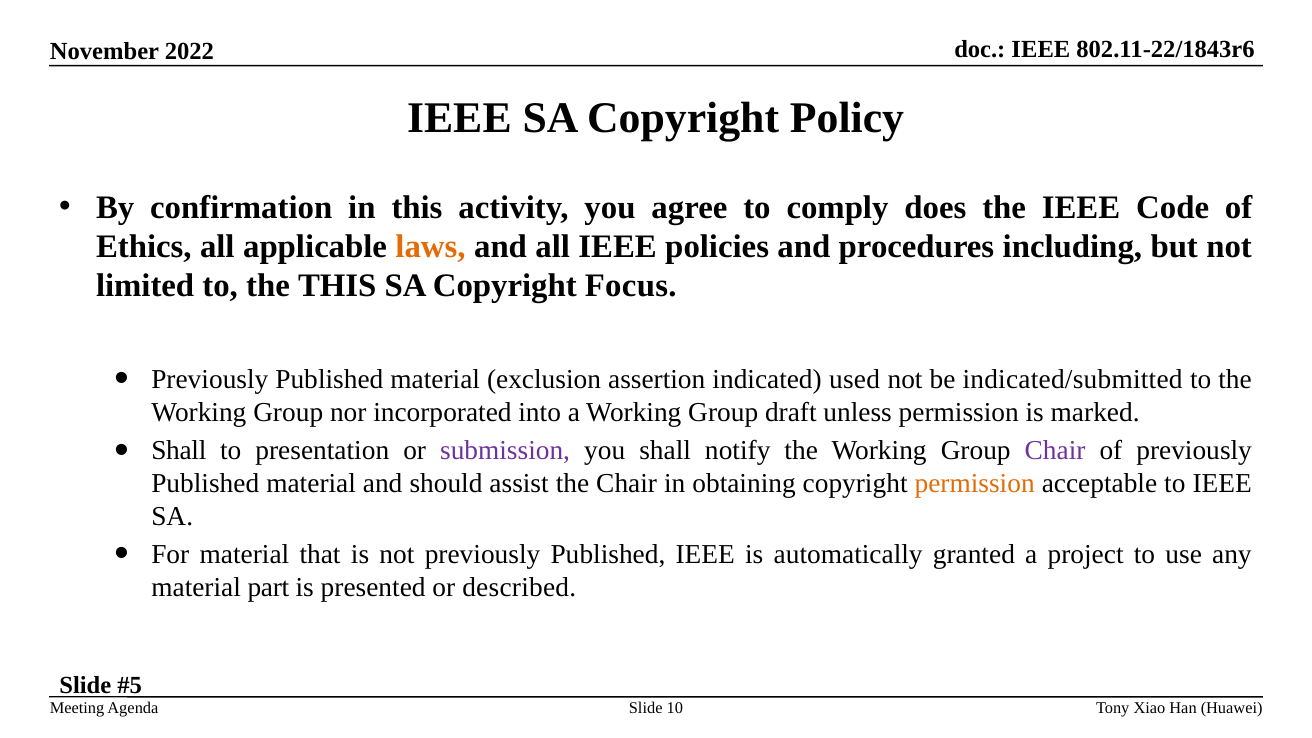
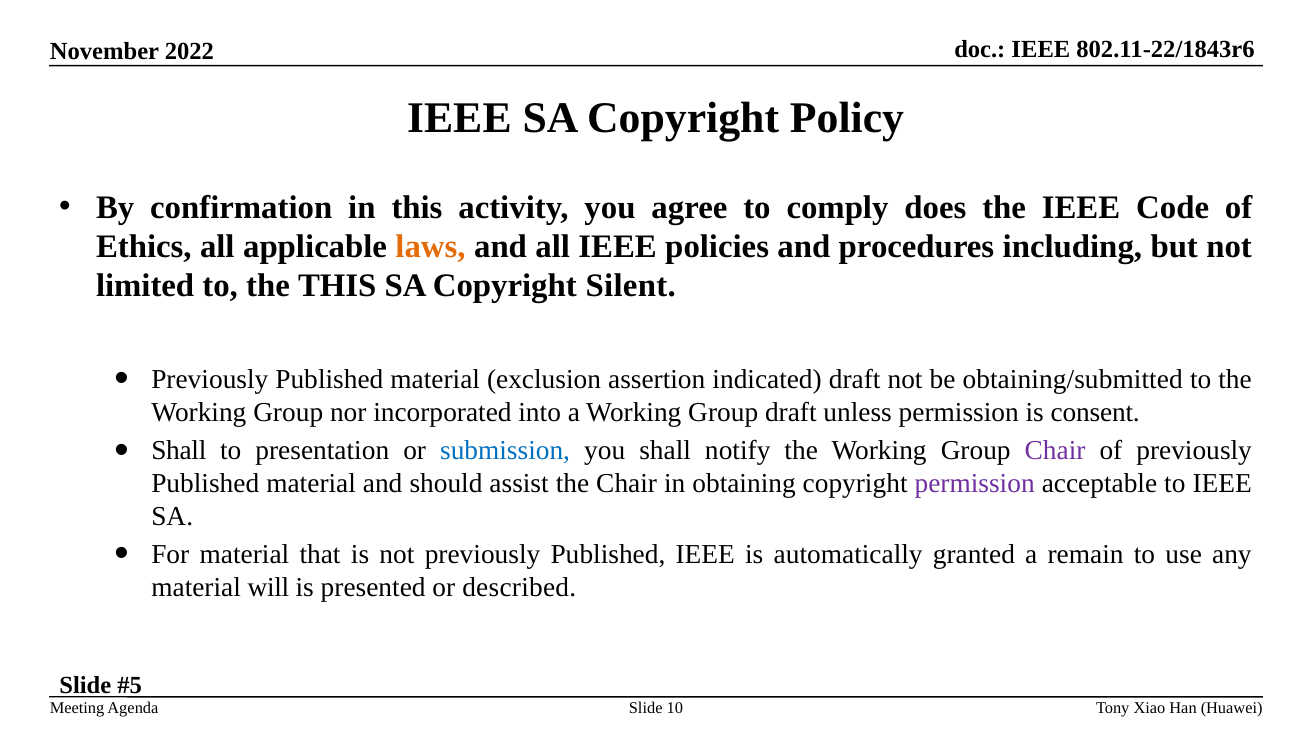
Focus: Focus -> Silent (631, 286)
indicated used: used -> draft (855, 380)
indicated/submitted: indicated/submitted -> obtaining/submitted (1073, 380)
marked: marked -> consent (1095, 413)
submission colour: purple -> blue (505, 451)
permission colour: orange -> purple (975, 484)
project: project -> remain (1086, 555)
part: part -> will (268, 588)
